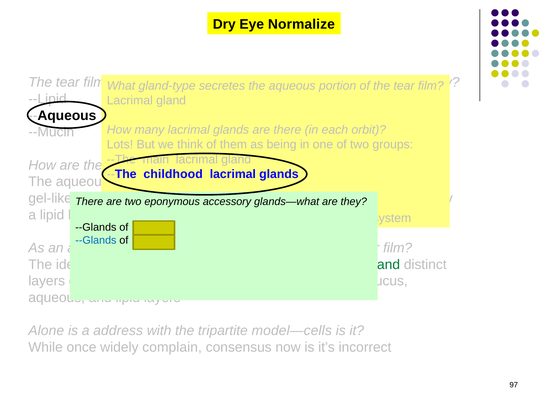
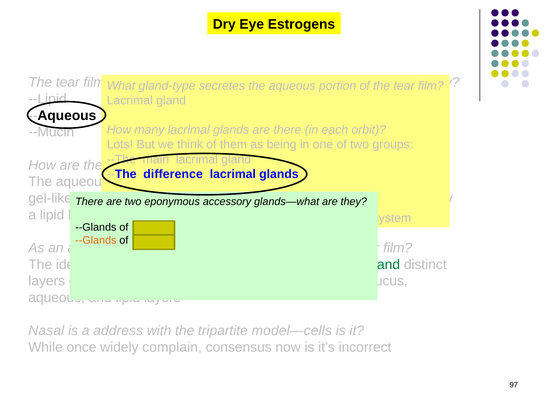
Normalize: Normalize -> Estrogens (301, 24)
childhood: childhood -> difference (173, 174)
--Glands colour: blue -> orange (96, 240)
Alone: Alone -> Nasal (46, 330)
